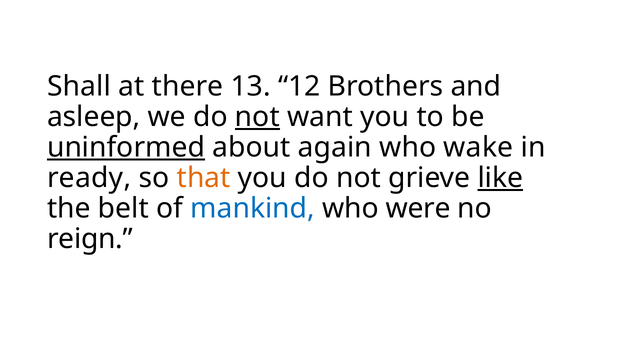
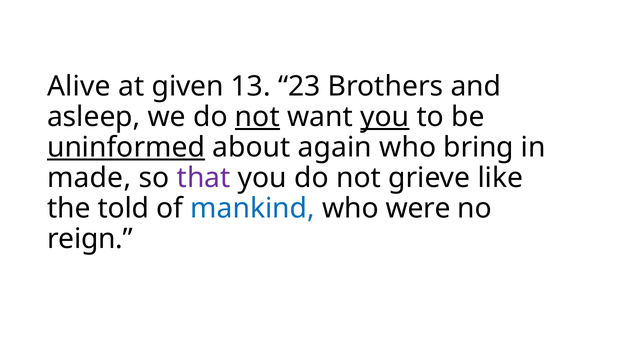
Shall: Shall -> Alive (79, 86)
there: there -> given (188, 86)
12: 12 -> 23 (299, 86)
you underline: none -> present (385, 117)
wake: wake -> bring (479, 147)
ready: ready -> made (89, 178)
that colour: orange -> purple (204, 178)
like underline: present -> none (500, 178)
belt: belt -> told (124, 209)
